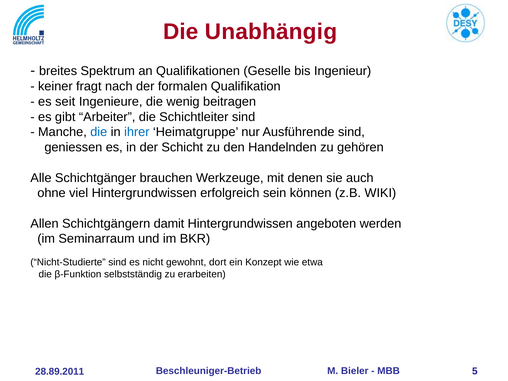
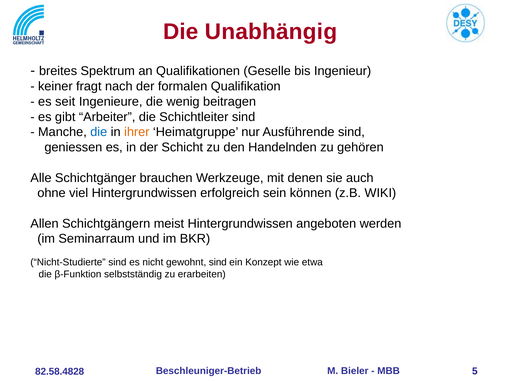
ihrer colour: blue -> orange (137, 132)
damit: damit -> meist (169, 224)
gewohnt dort: dort -> sind (218, 262)
28.89.2011: 28.89.2011 -> 82.58.4828 (60, 372)
